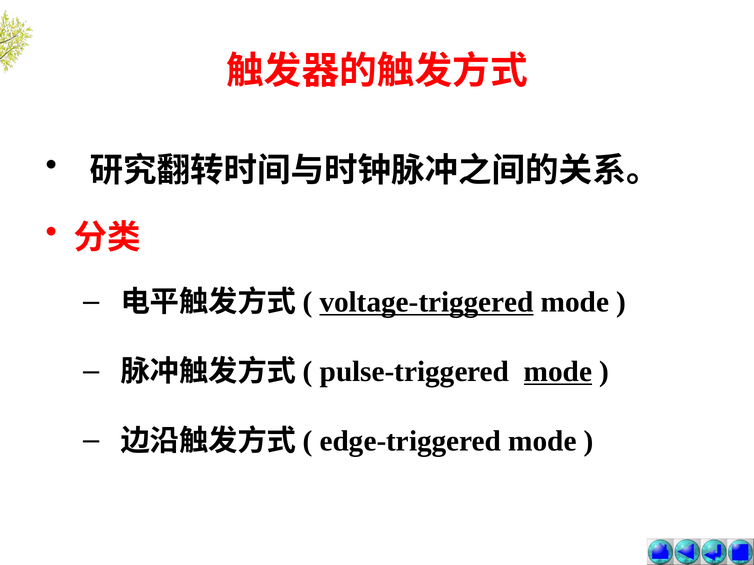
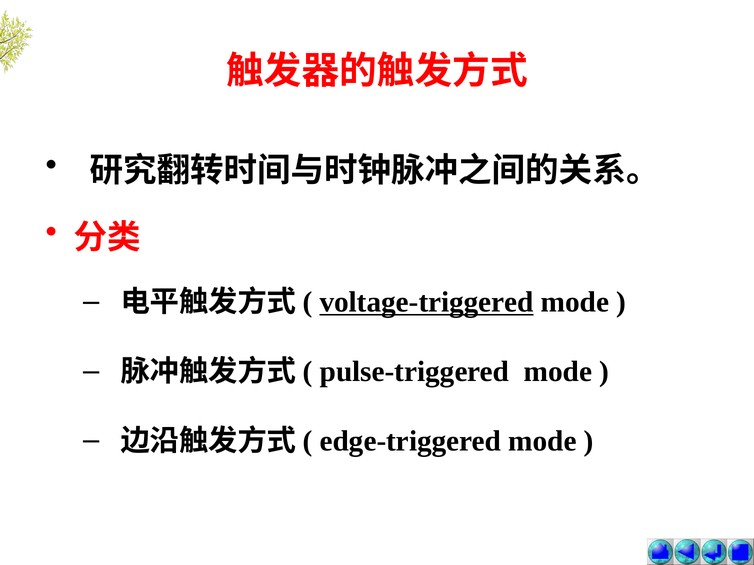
mode underline: present -> none (558, 372)
